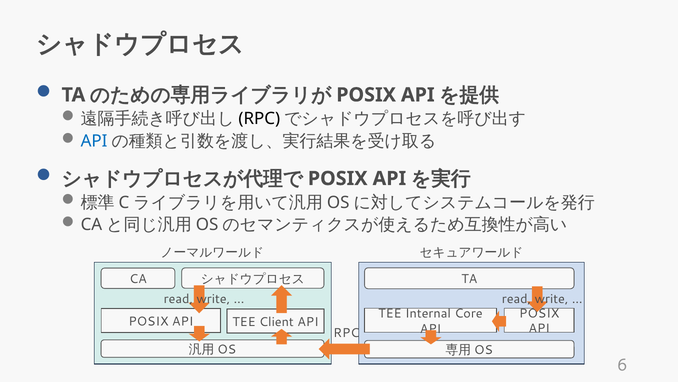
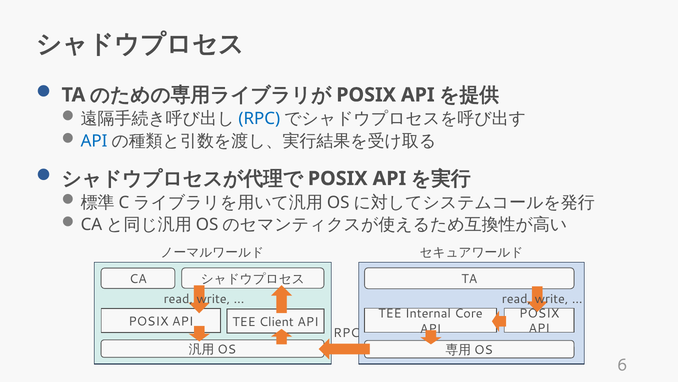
RPC colour: black -> blue (259, 119)
